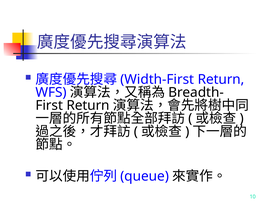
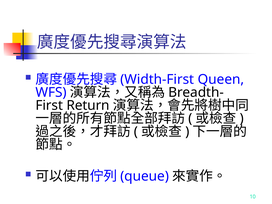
Return: Return -> Queen (221, 79)
